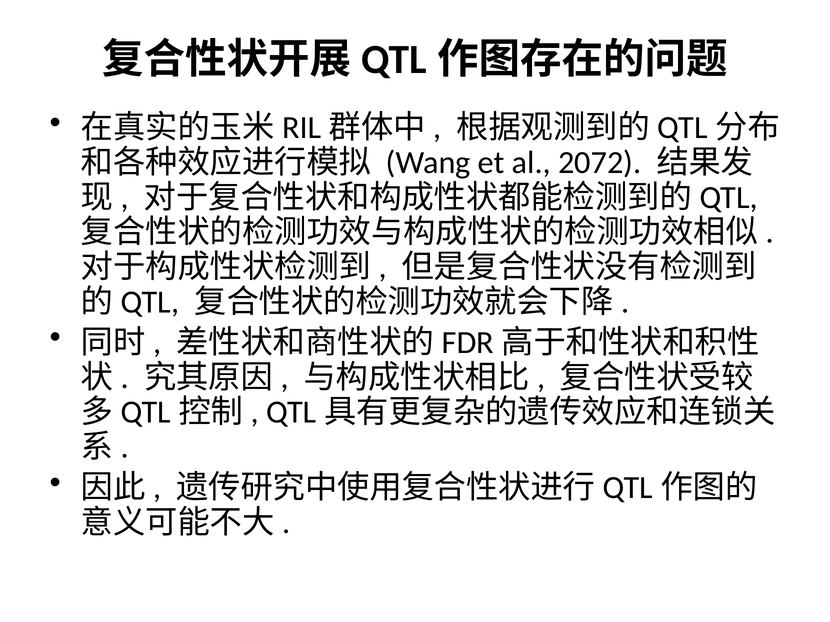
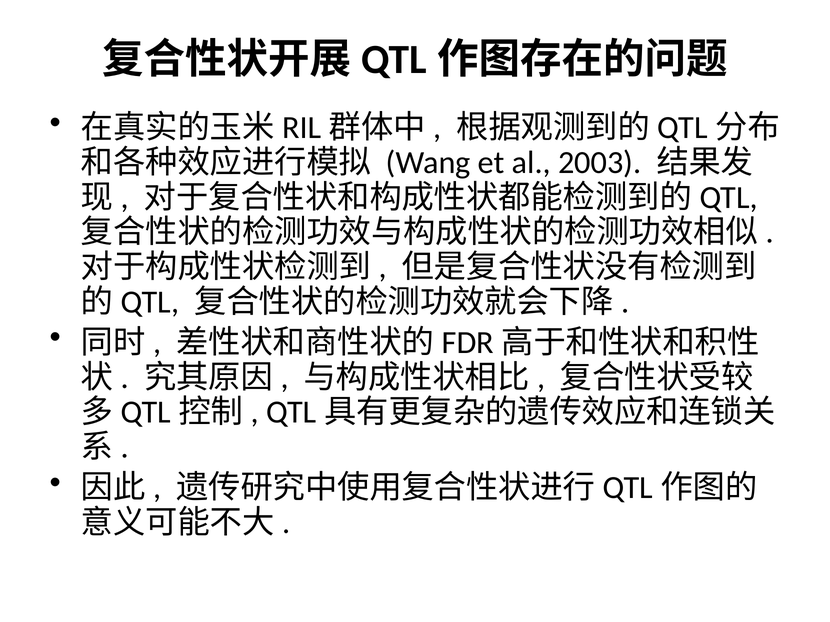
2072: 2072 -> 2003 (600, 163)
